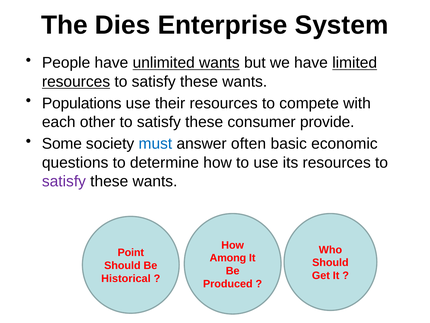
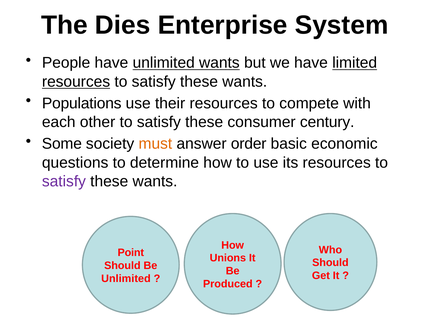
provide: provide -> century (327, 122)
must colour: blue -> orange (155, 144)
often: often -> order (249, 144)
Among: Among -> Unions (228, 258)
Historical: Historical -> Unlimited (126, 278)
